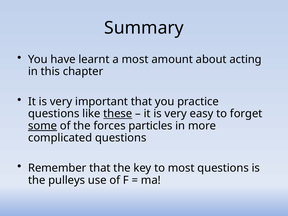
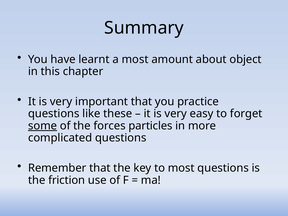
acting: acting -> object (246, 59)
these underline: present -> none (118, 114)
pulleys: pulleys -> friction (67, 180)
